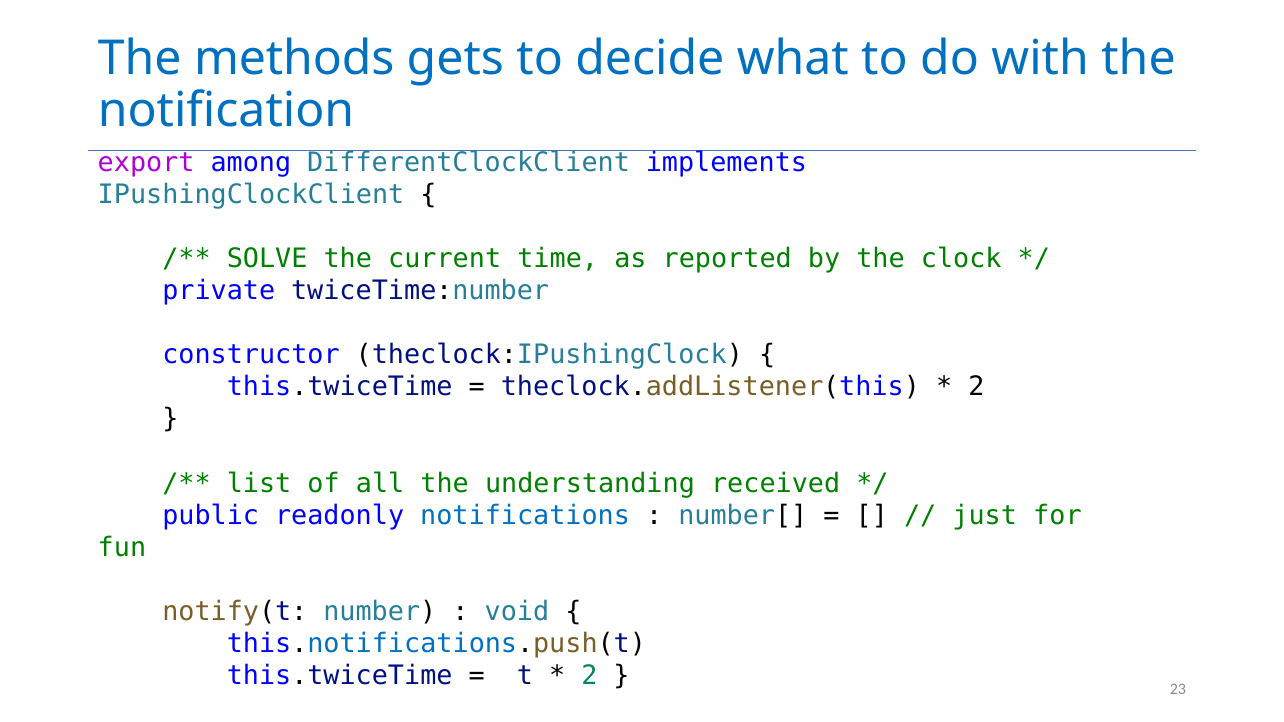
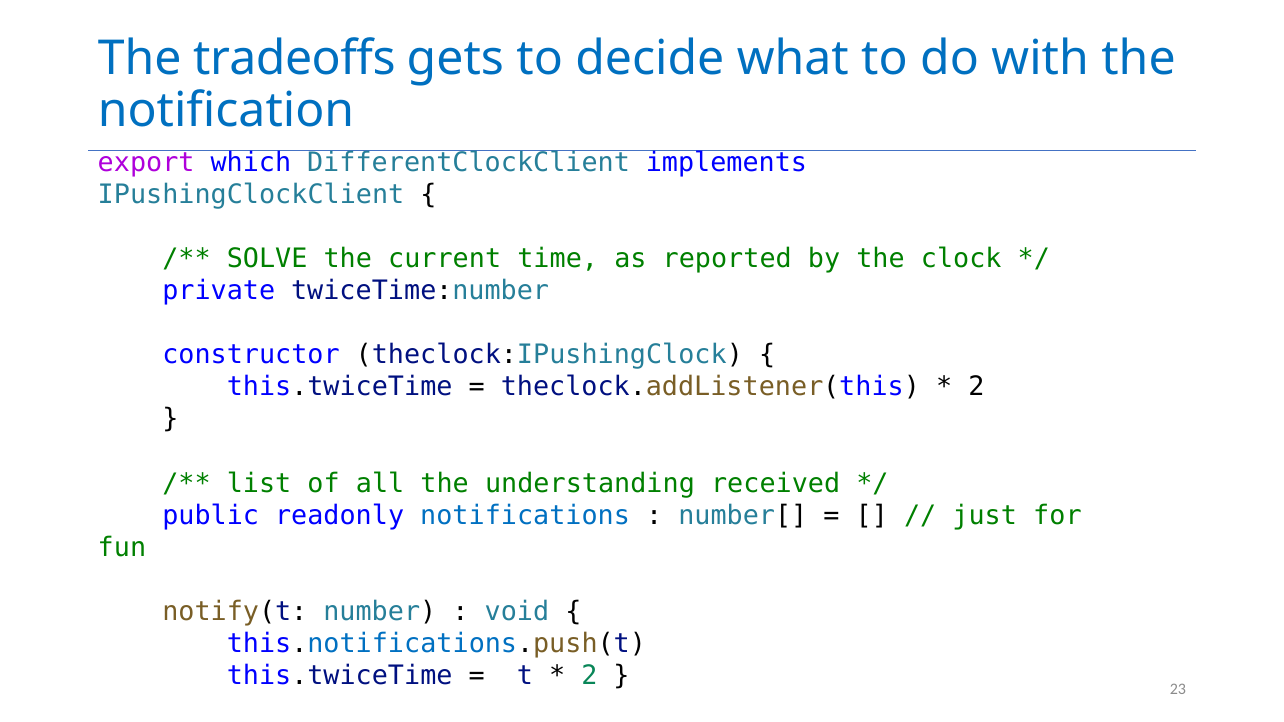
methods: methods -> tradeoffs (294, 58)
among: among -> which (251, 162)
